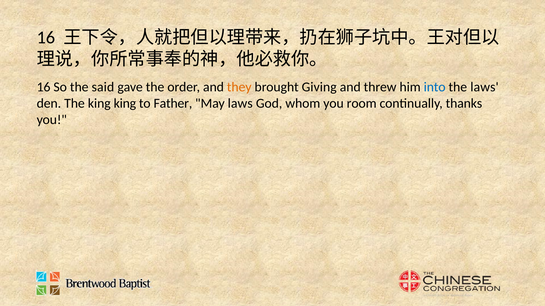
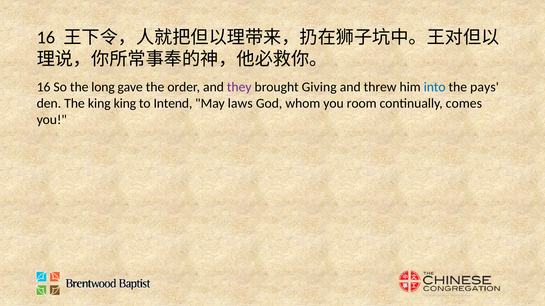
said: said -> long (103, 87)
they colour: orange -> purple (239, 87)
the laws: laws -> pays (484, 87)
Father: Father -> Intend (173, 104)
thanks: thanks -> comes (464, 104)
